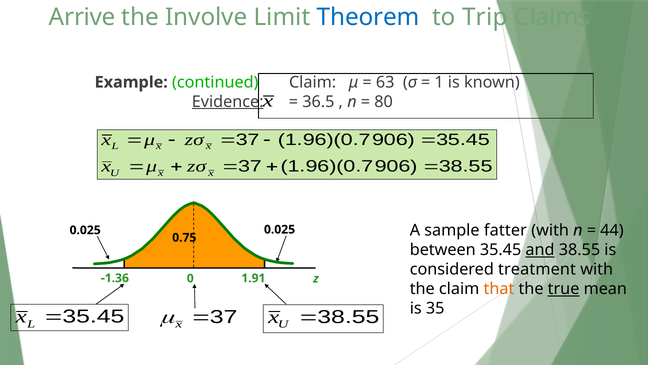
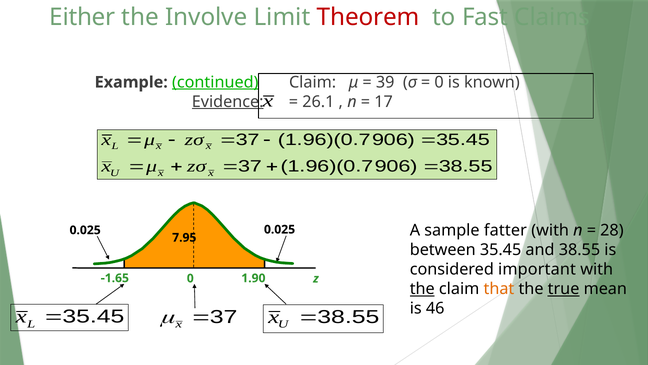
Arrive: Arrive -> Either (82, 17)
Theorem colour: blue -> red (368, 17)
Trip: Trip -> Fast (485, 17)
continued underline: none -> present (215, 82)
63: 63 -> 39 (385, 82)
1: 1 -> 0 (439, 82)
36.5: 36.5 -> 26.1 (318, 102)
80: 80 -> 17 (384, 102)
44: 44 -> 28 (612, 230)
0.75: 0.75 -> 7.95 (184, 237)
and underline: present -> none (540, 250)
treatment: treatment -> important (537, 269)
-1.36: -1.36 -> -1.65 (115, 278)
1.91: 1.91 -> 1.90 (253, 278)
the underline: none -> present (422, 289)
35: 35 -> 46 (435, 308)
